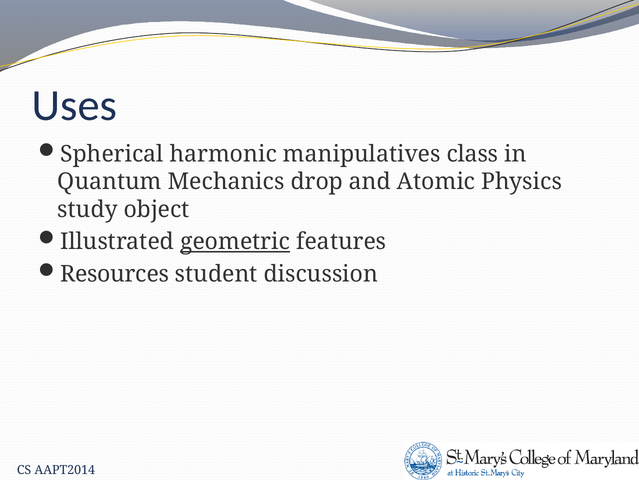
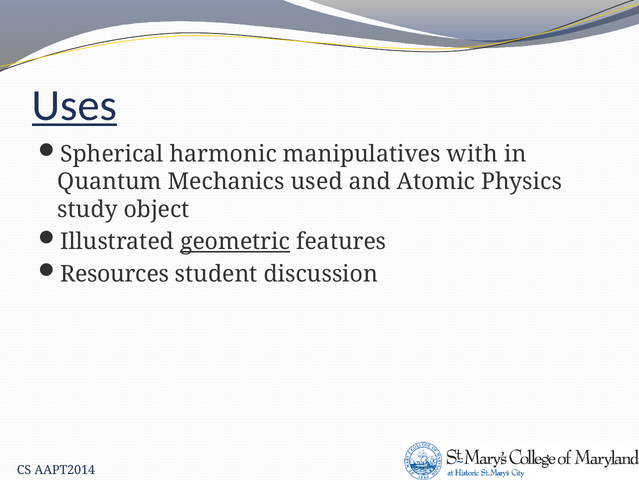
Uses underline: none -> present (75, 106)
class: class -> with (472, 154)
drop: drop -> used (317, 182)
